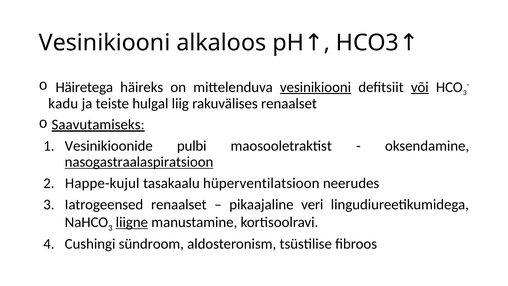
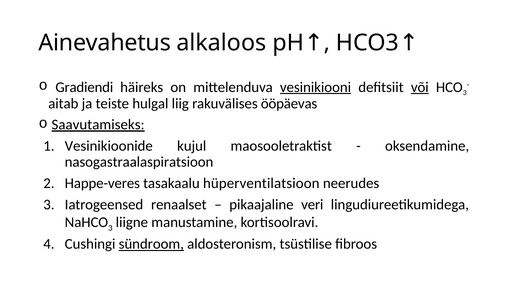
Vesinikiooni: Vesinikiooni -> Ainevahetus (105, 43)
Häiretega: Häiretega -> Gradiendi (84, 87)
kadu: kadu -> aitab (63, 103)
rakuvälises renaalset: renaalset -> ööpäevas (289, 103)
pulbi: pulbi -> kujul (192, 146)
nasogastraalaspiratsioon underline: present -> none (139, 162)
Happe-kujul: Happe-kujul -> Happe-veres (102, 183)
liigne underline: present -> none (132, 222)
sündroom underline: none -> present (151, 244)
